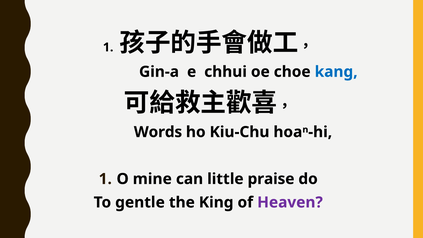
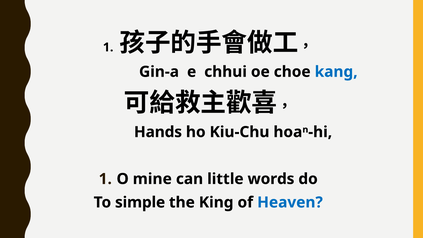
Words: Words -> Hands (158, 132)
praise: praise -> words (271, 179)
gentle: gentle -> simple (140, 202)
Heaven colour: purple -> blue (290, 202)
